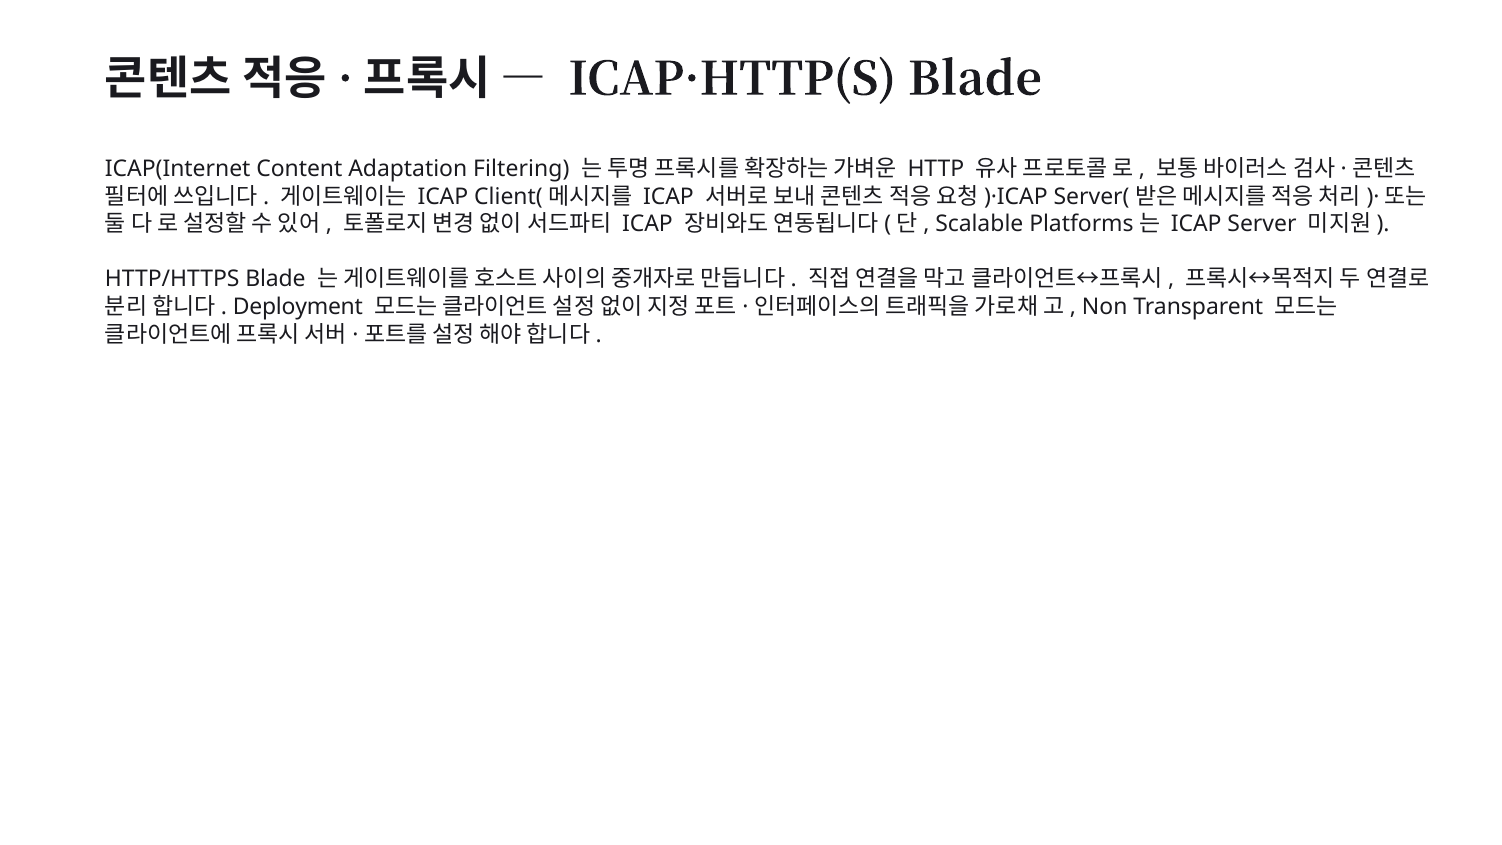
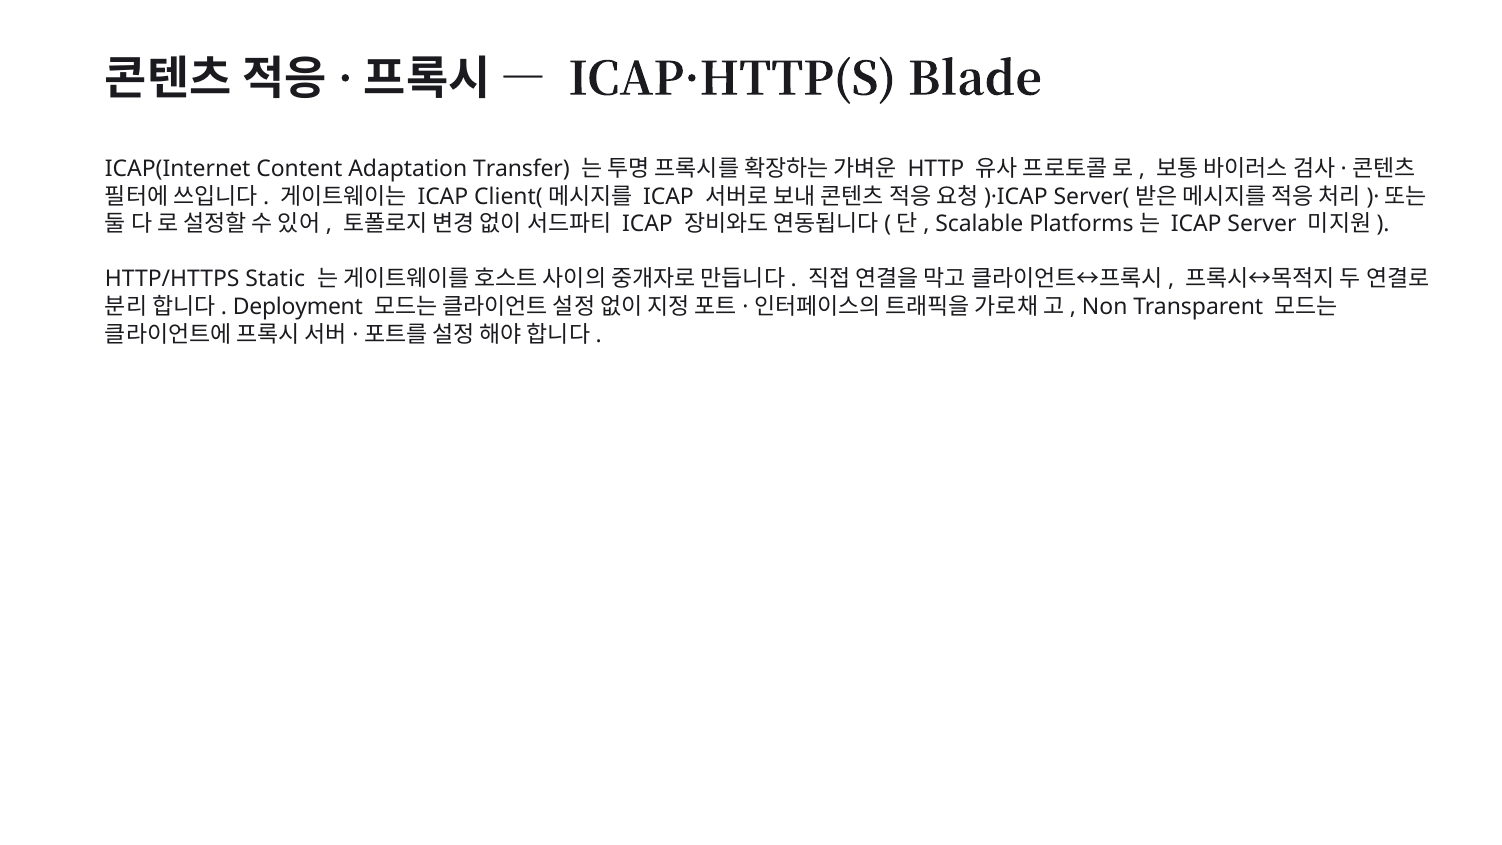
Filtering: Filtering -> Transfer (521, 169)
HTTP/HTTPS Blade: Blade -> Static (275, 279)
